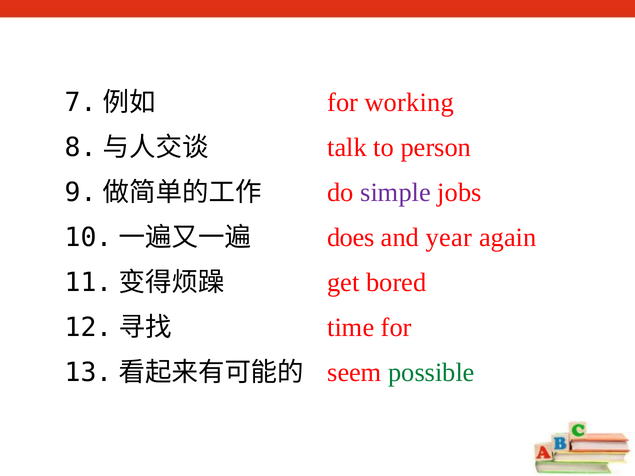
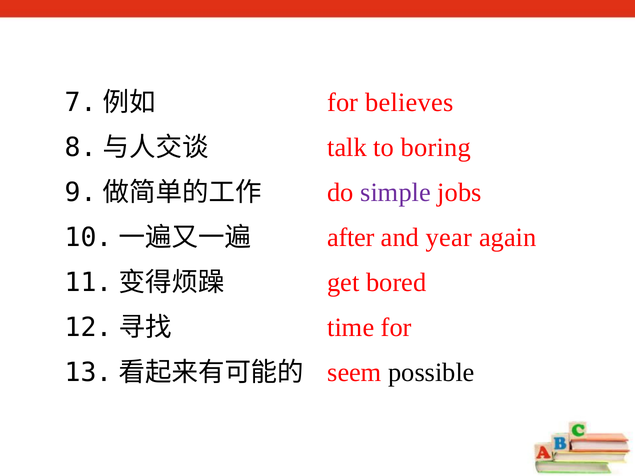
working: working -> believes (409, 103)
person: person -> boring (436, 148)
does: does -> after (351, 238)
possible colour: green -> black (431, 372)
